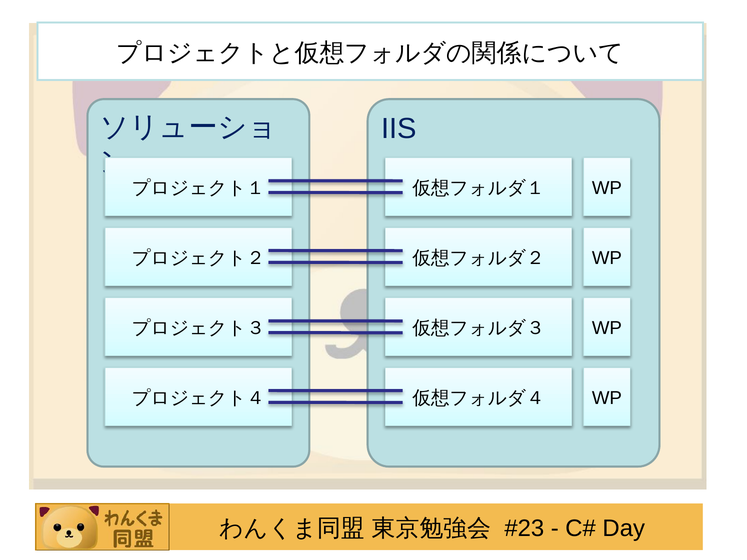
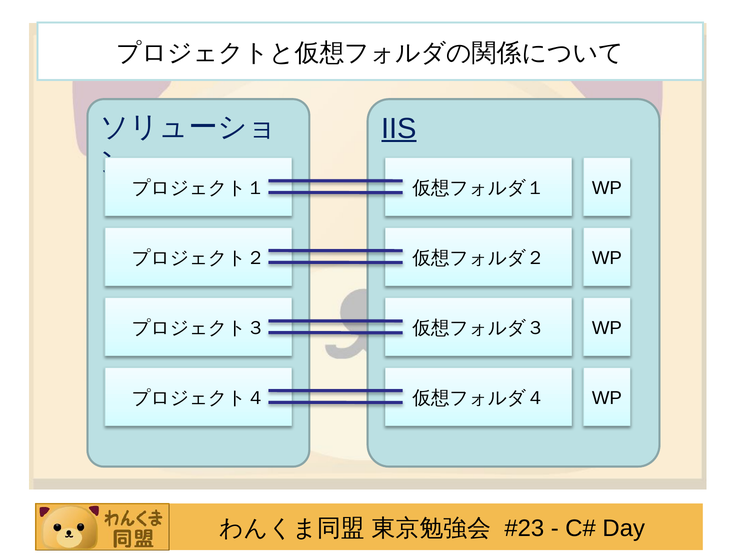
IIS underline: none -> present (399, 129)
